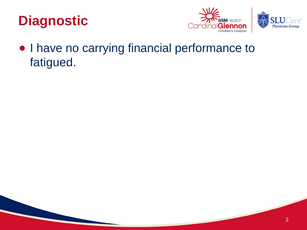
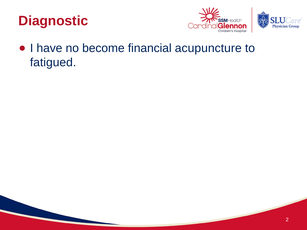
carrying: carrying -> become (103, 48)
performance: performance -> acupuncture (208, 48)
